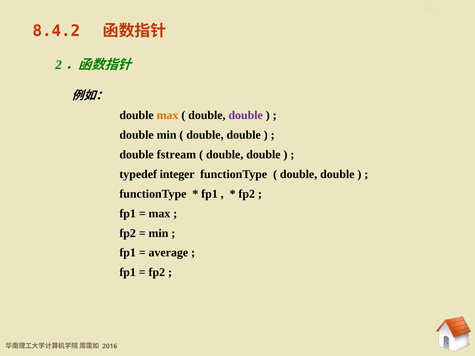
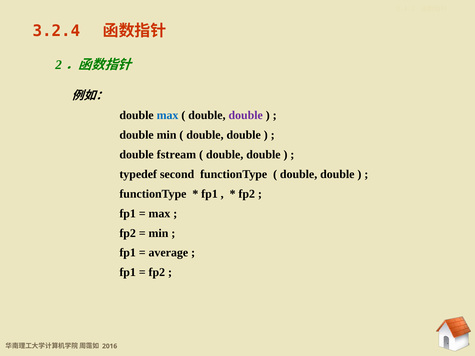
8.4.2: 8.4.2 -> 3.2.4 (56, 31)
max colour: orange -> blue (168, 115)
integer: integer -> second (177, 174)
